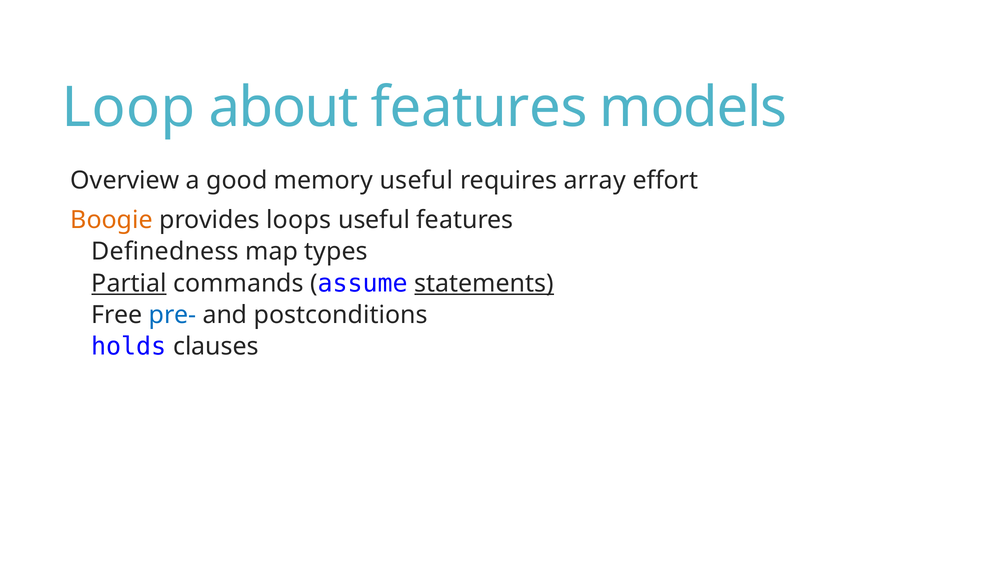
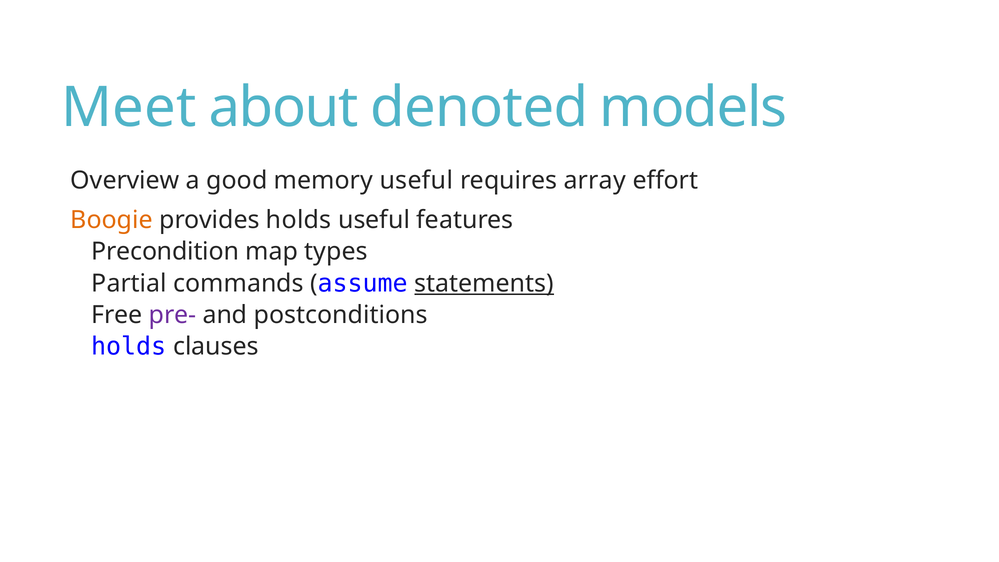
Loop: Loop -> Meet (129, 107)
about features: features -> denoted (479, 107)
provides loops: loops -> holds (299, 220)
Definedness: Definedness -> Precondition (165, 251)
Partial underline: present -> none (129, 283)
pre- colour: blue -> purple (173, 315)
